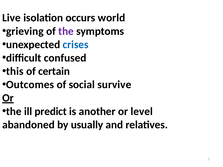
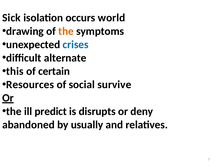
Live: Live -> Sick (11, 18)
grieving: grieving -> drawing (25, 31)
the colour: purple -> orange (66, 31)
confused: confused -> alternate (65, 58)
Outcomes: Outcomes -> Resources (30, 85)
another: another -> disrupts (97, 112)
level: level -> deny (142, 112)
